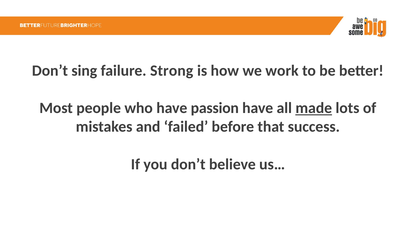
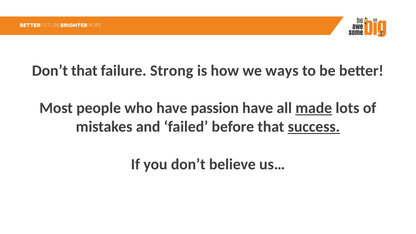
Don’t sing: sing -> that (84, 71)
work: work -> ways (282, 71)
success underline: none -> present (314, 127)
